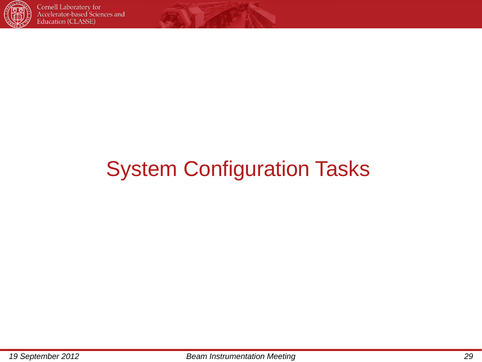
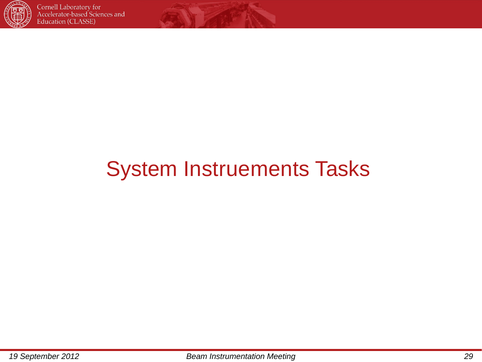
Configuration: Configuration -> Instruements (247, 169)
